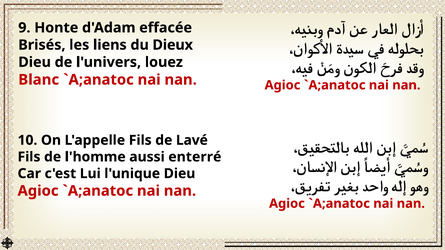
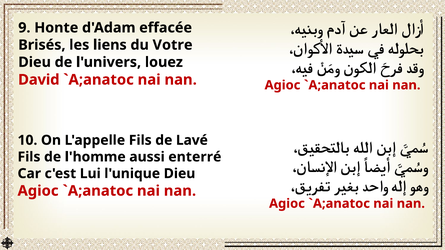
Dieux: Dieux -> Votre (173, 45)
Blanc: Blanc -> David (39, 80)
